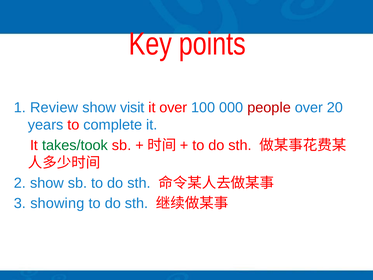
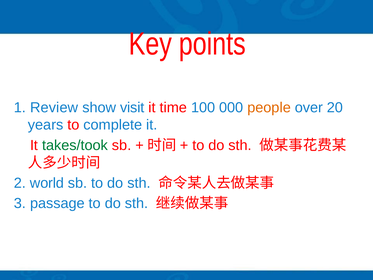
it over: over -> time (173, 107)
people colour: red -> orange (269, 107)
2 show: show -> world (47, 183)
showing: showing -> passage (57, 203)
